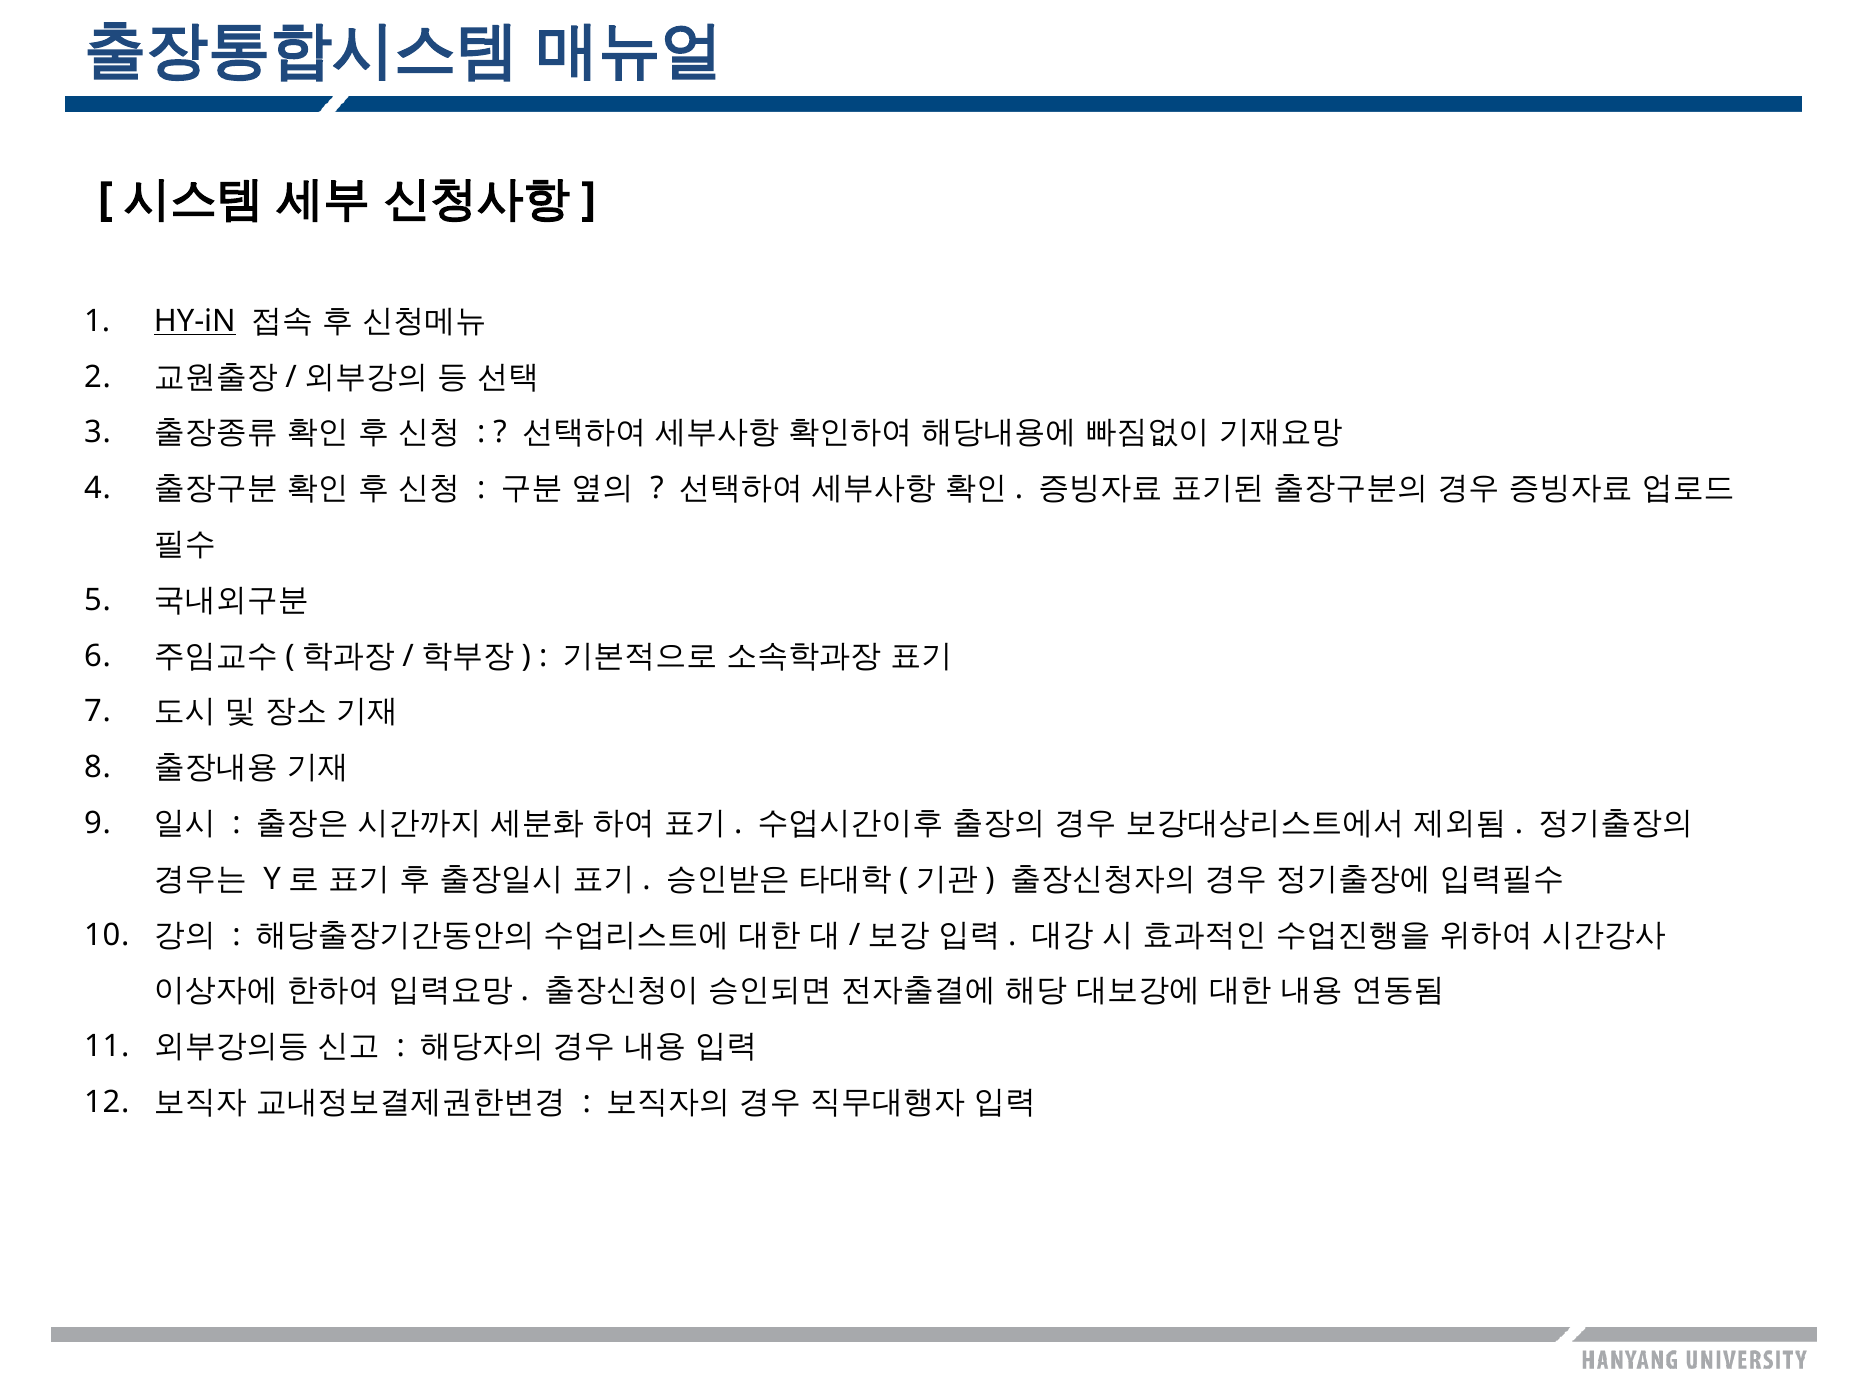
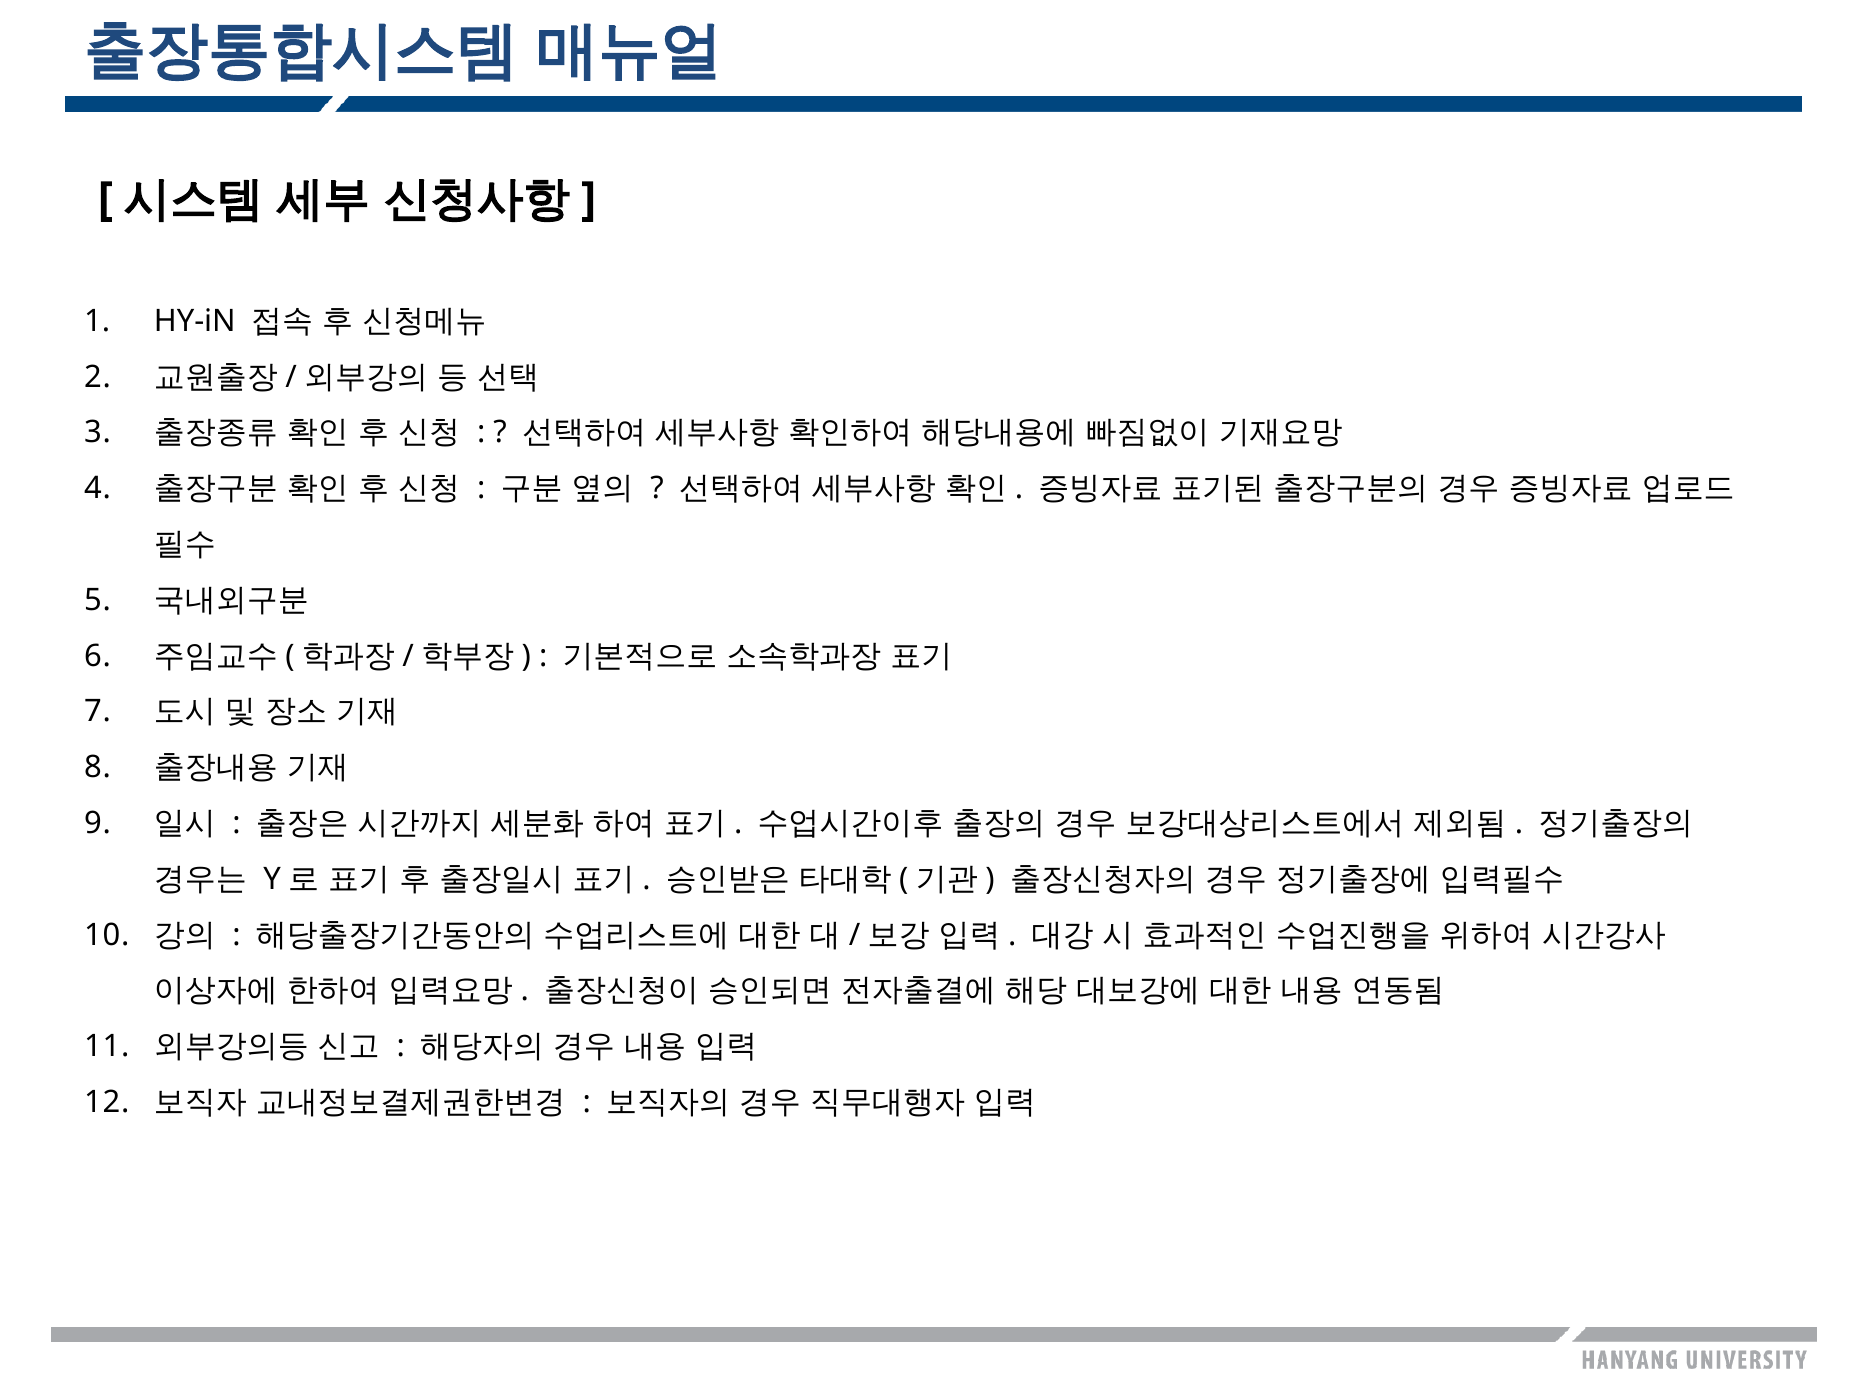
HY-iN underline: present -> none (195, 321)
